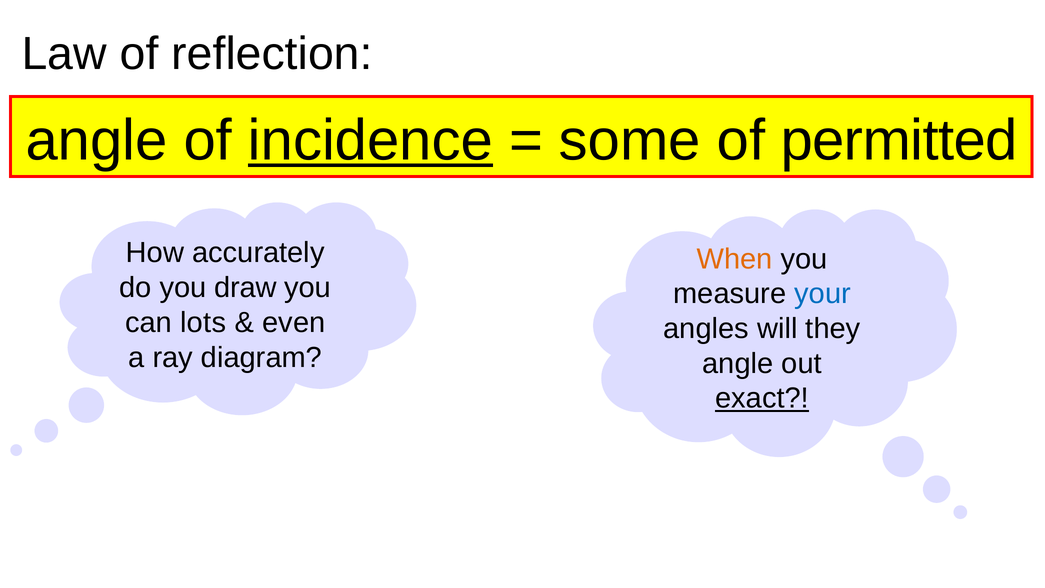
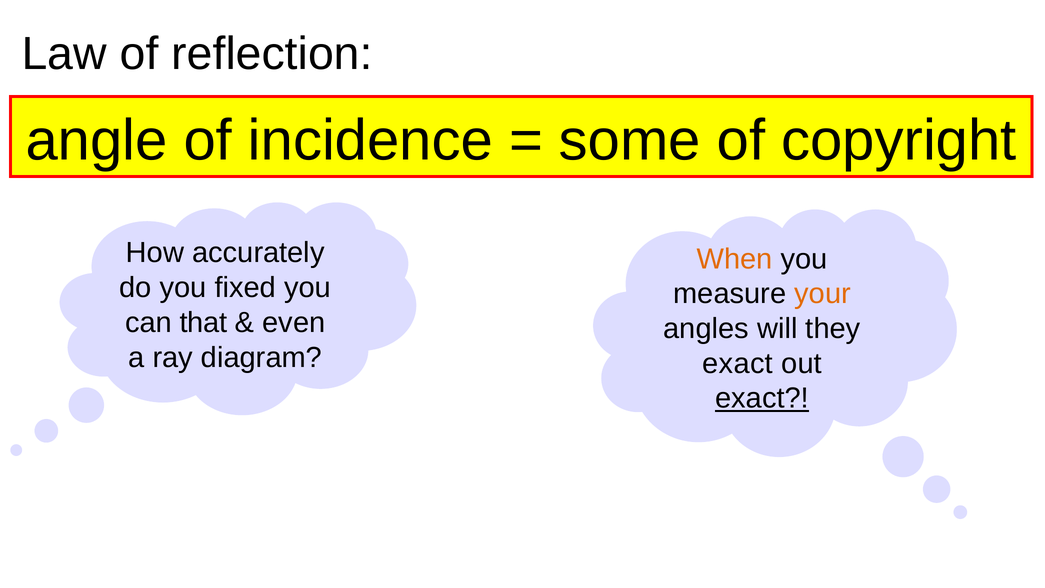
incidence underline: present -> none (370, 140)
permitted: permitted -> copyright (899, 140)
draw: draw -> fixed (245, 288)
your colour: blue -> orange (823, 294)
lots: lots -> that (203, 323)
angle: angle -> exact (738, 363)
